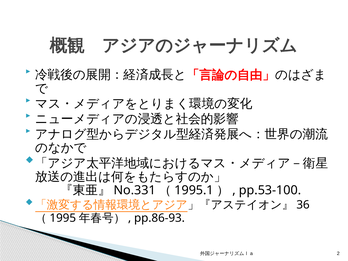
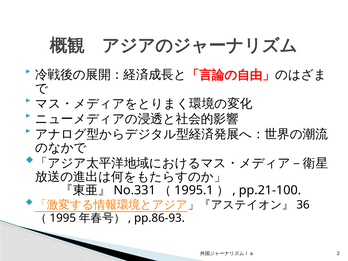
pp.53-100: pp.53-100 -> pp.21-100 (270, 190)
